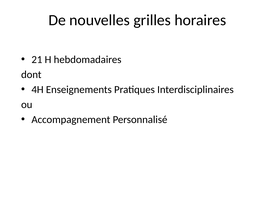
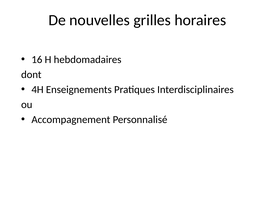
21: 21 -> 16 (37, 60)
